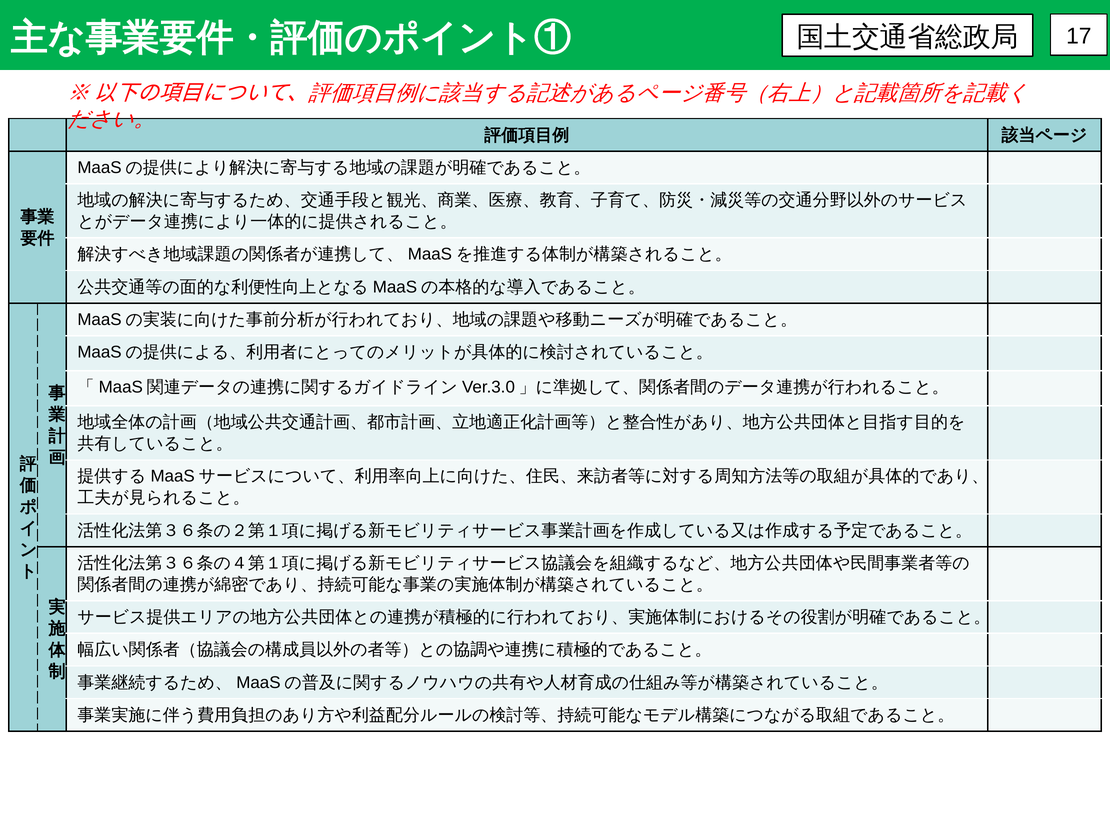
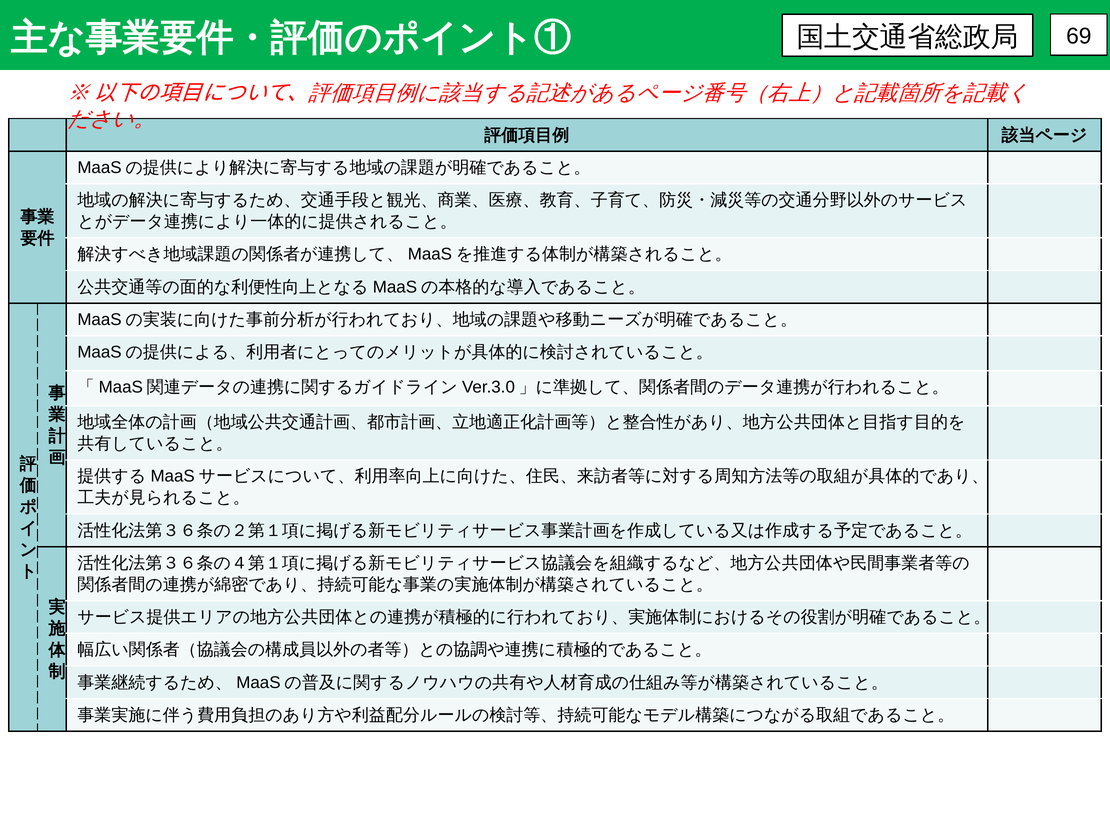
17: 17 -> 69 (1079, 36)
